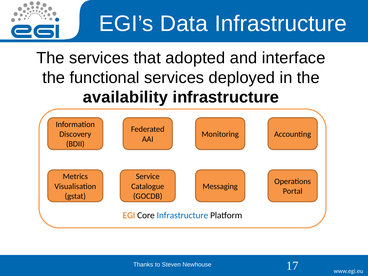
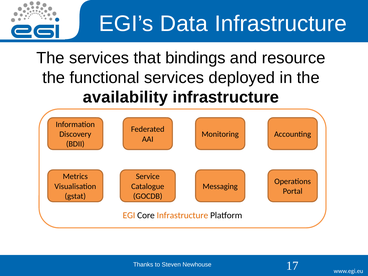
adopted: adopted -> bindings (195, 58)
interface: interface -> resource (294, 58)
Infrastructure colour: blue -> orange (182, 215)
